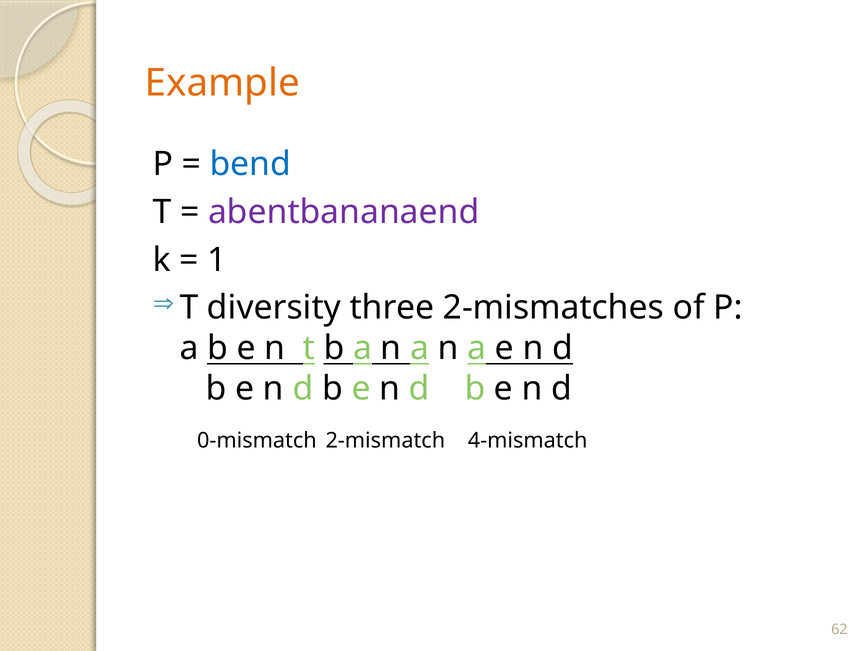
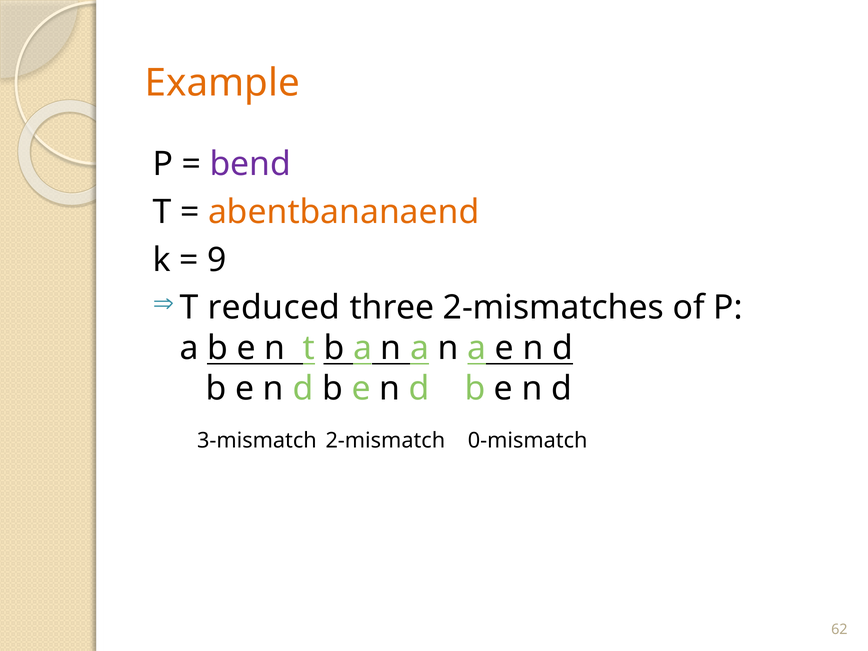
bend colour: blue -> purple (250, 164)
abentbananaend colour: purple -> orange (344, 212)
1: 1 -> 9 (217, 260)
diversity: diversity -> reduced (274, 308)
0-mismatch: 0-mismatch -> 3-mismatch (257, 440)
4-mismatch: 4-mismatch -> 0-mismatch (528, 440)
